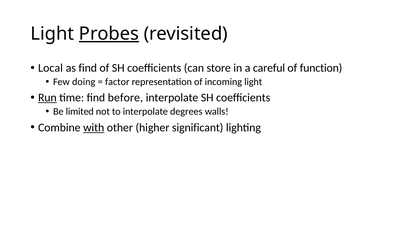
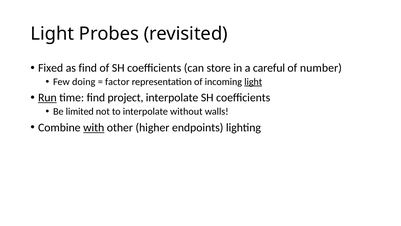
Probes underline: present -> none (109, 34)
Local: Local -> Fixed (51, 68)
function: function -> number (321, 68)
light underline: none -> present (253, 82)
before: before -> project (126, 98)
degrees: degrees -> without (186, 111)
significant: significant -> endpoints (198, 127)
